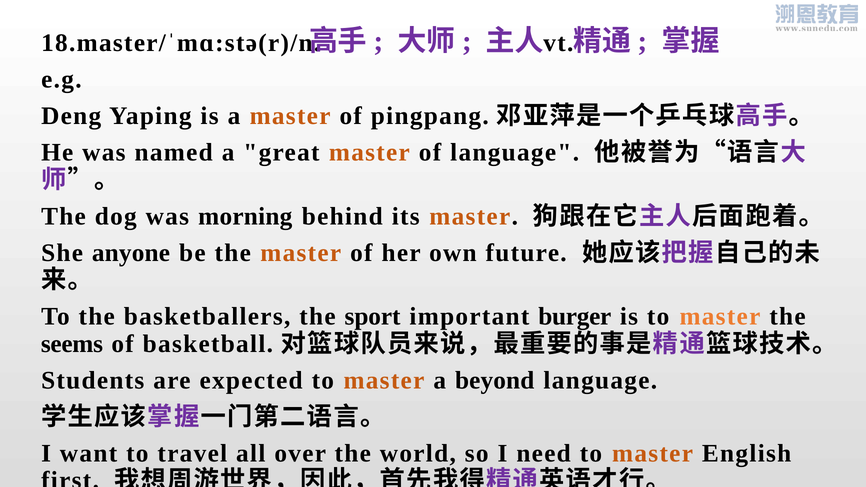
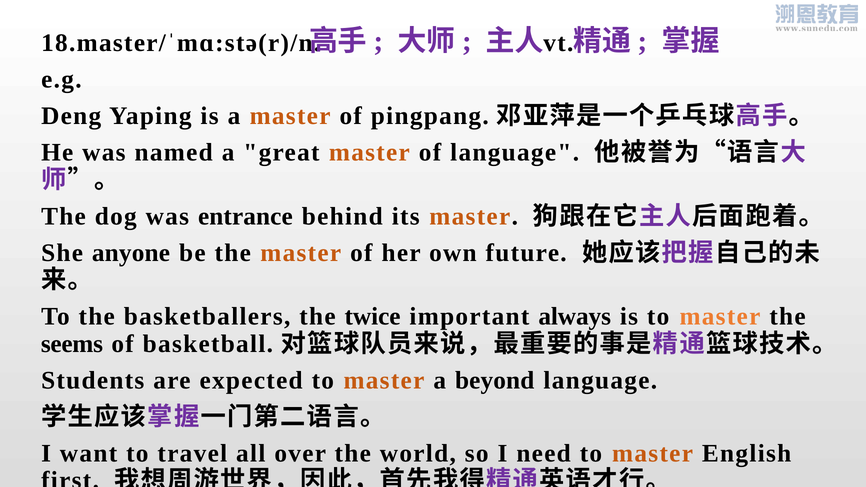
morning: morning -> entrance (245, 216)
sport: sport -> twice (373, 317)
burger: burger -> always (575, 317)
